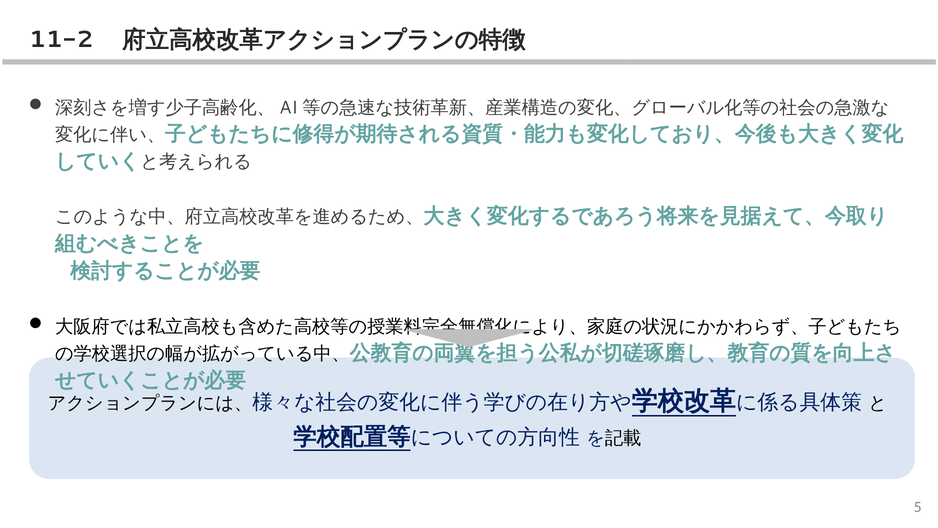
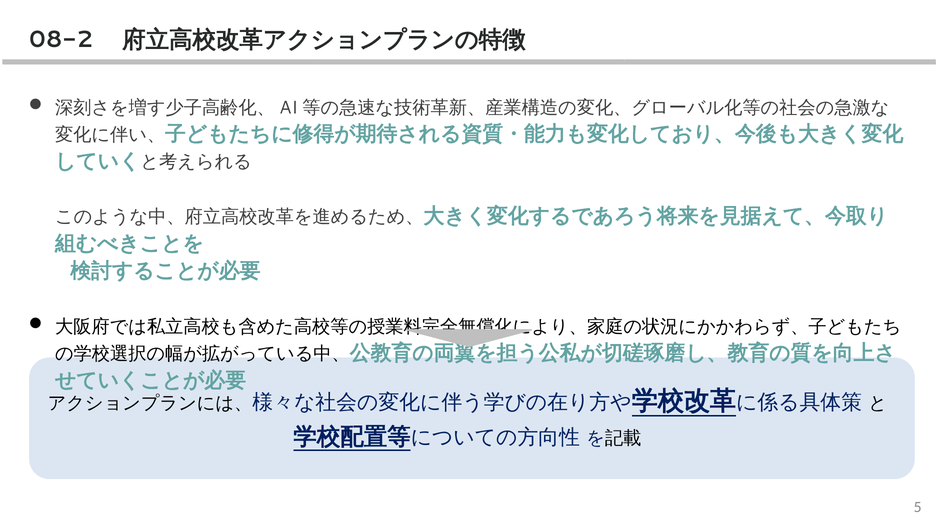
11-2: 11-2 -> 08-2 (61, 40)
